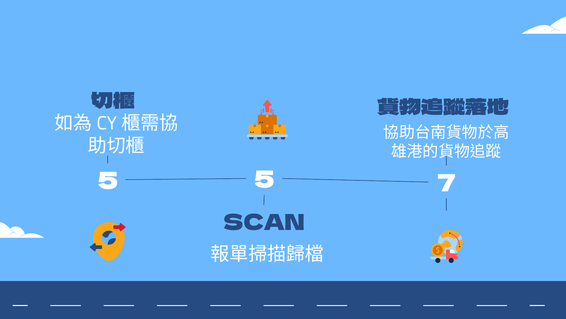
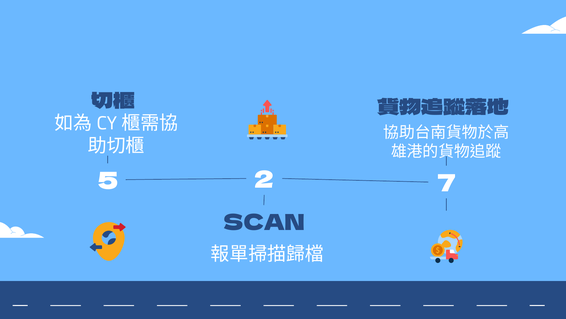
5 5: 5 -> 2 (264, 180)
